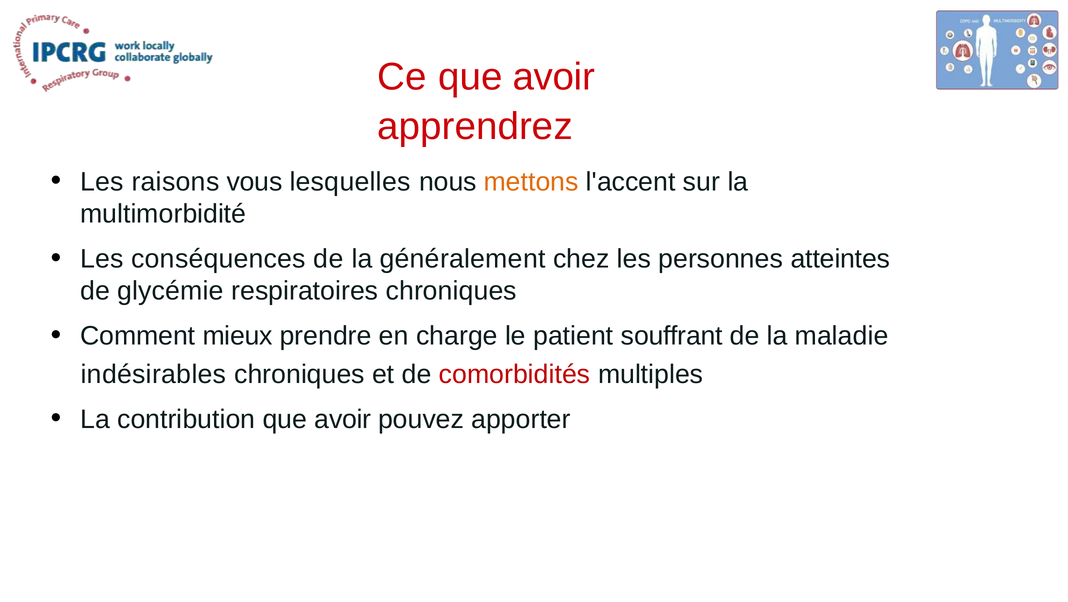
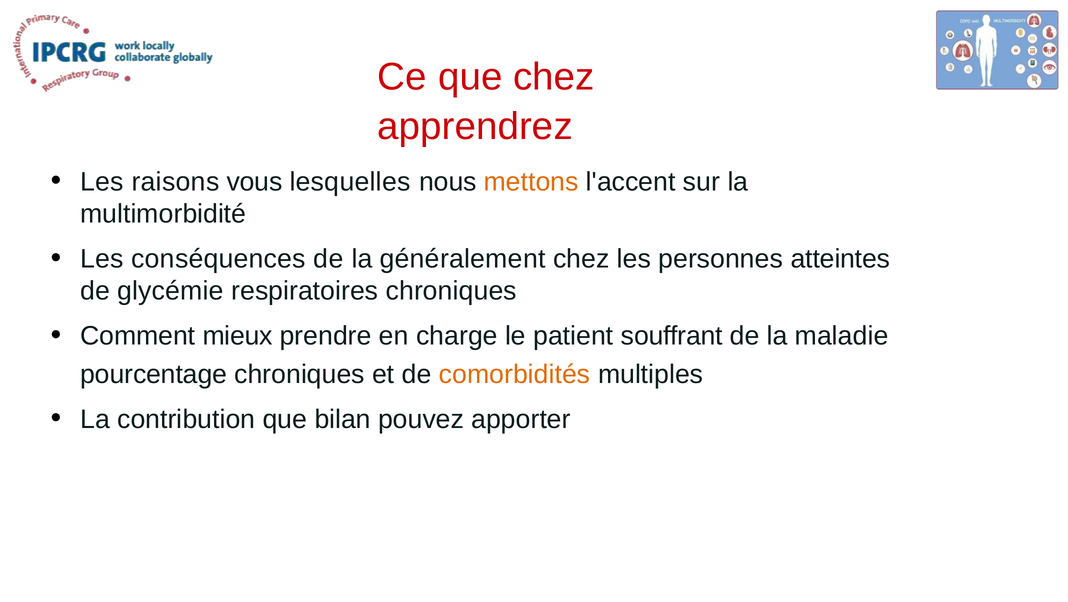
Ce que avoir: avoir -> chez (554, 77)
indésirables: indésirables -> pourcentage (154, 374)
comorbidités colour: red -> orange (515, 374)
contribution que avoir: avoir -> bilan (343, 419)
